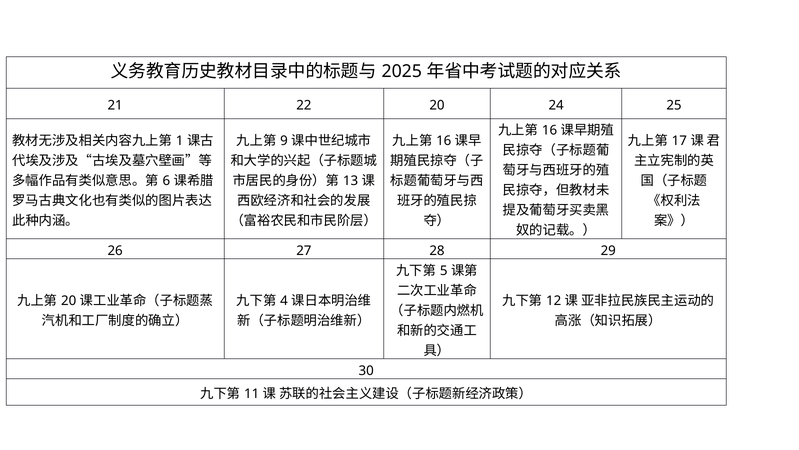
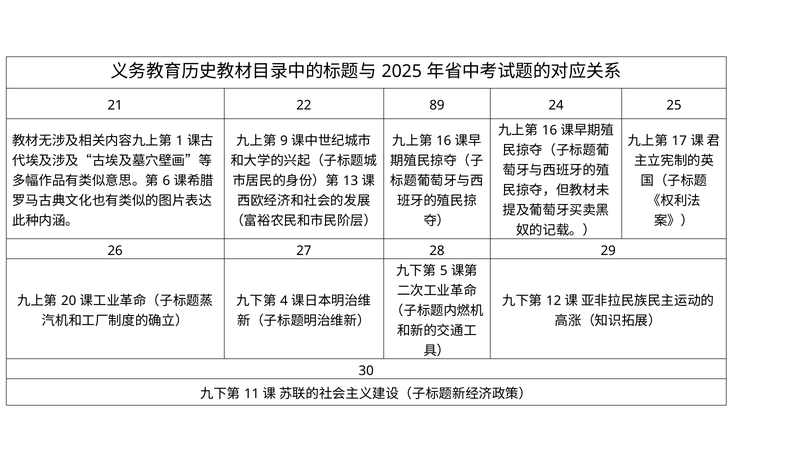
22 20: 20 -> 89 (437, 105)
